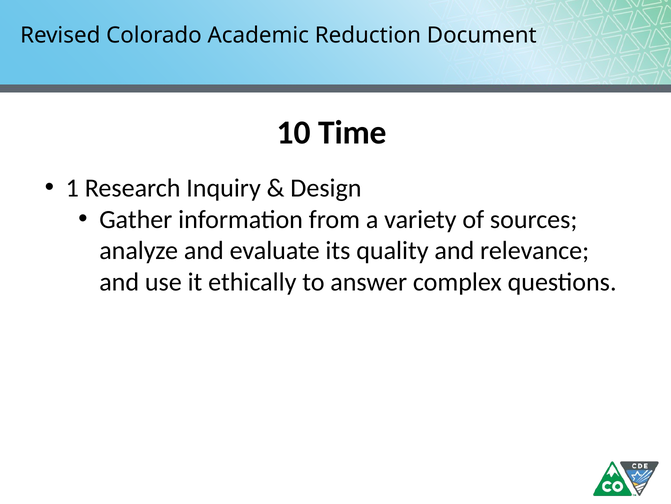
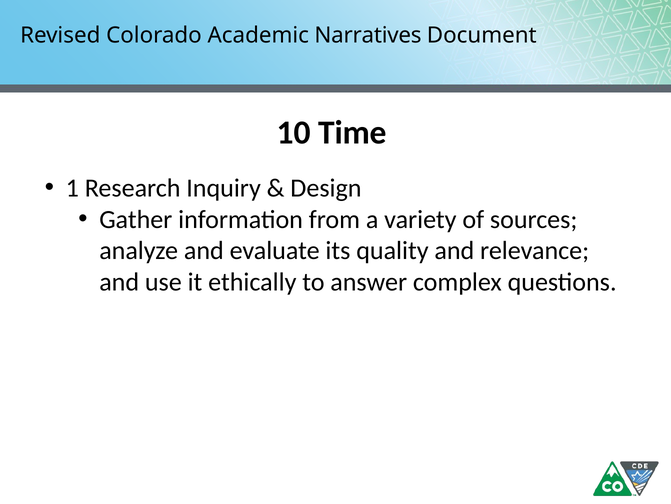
Reduction: Reduction -> Narratives (368, 35)
